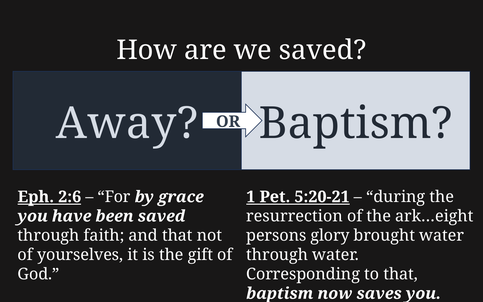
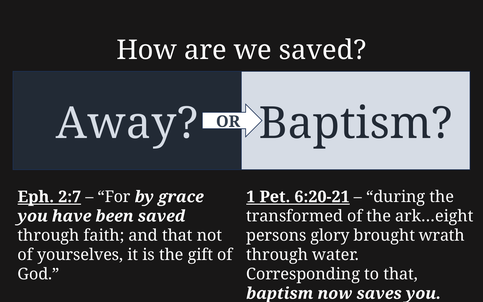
2:6: 2:6 -> 2:7 (70, 197)
5:20-21: 5:20-21 -> 6:20-21 (322, 197)
resurrection: resurrection -> transformed (295, 216)
brought water: water -> wrath (442, 235)
